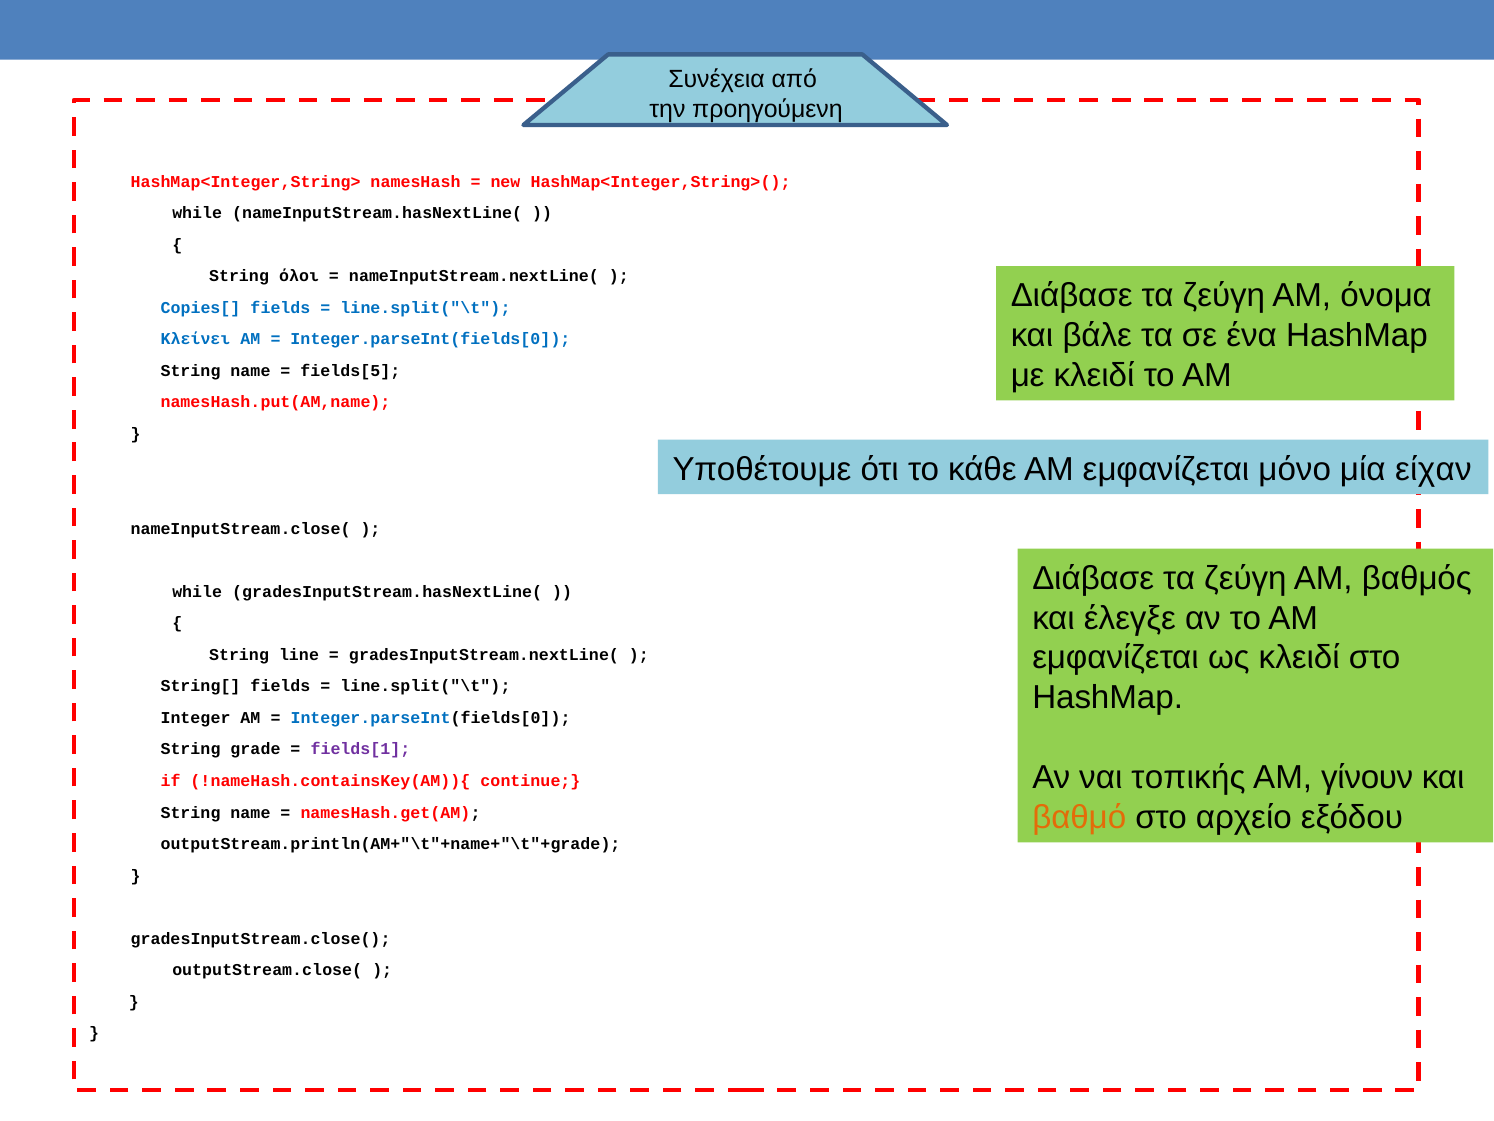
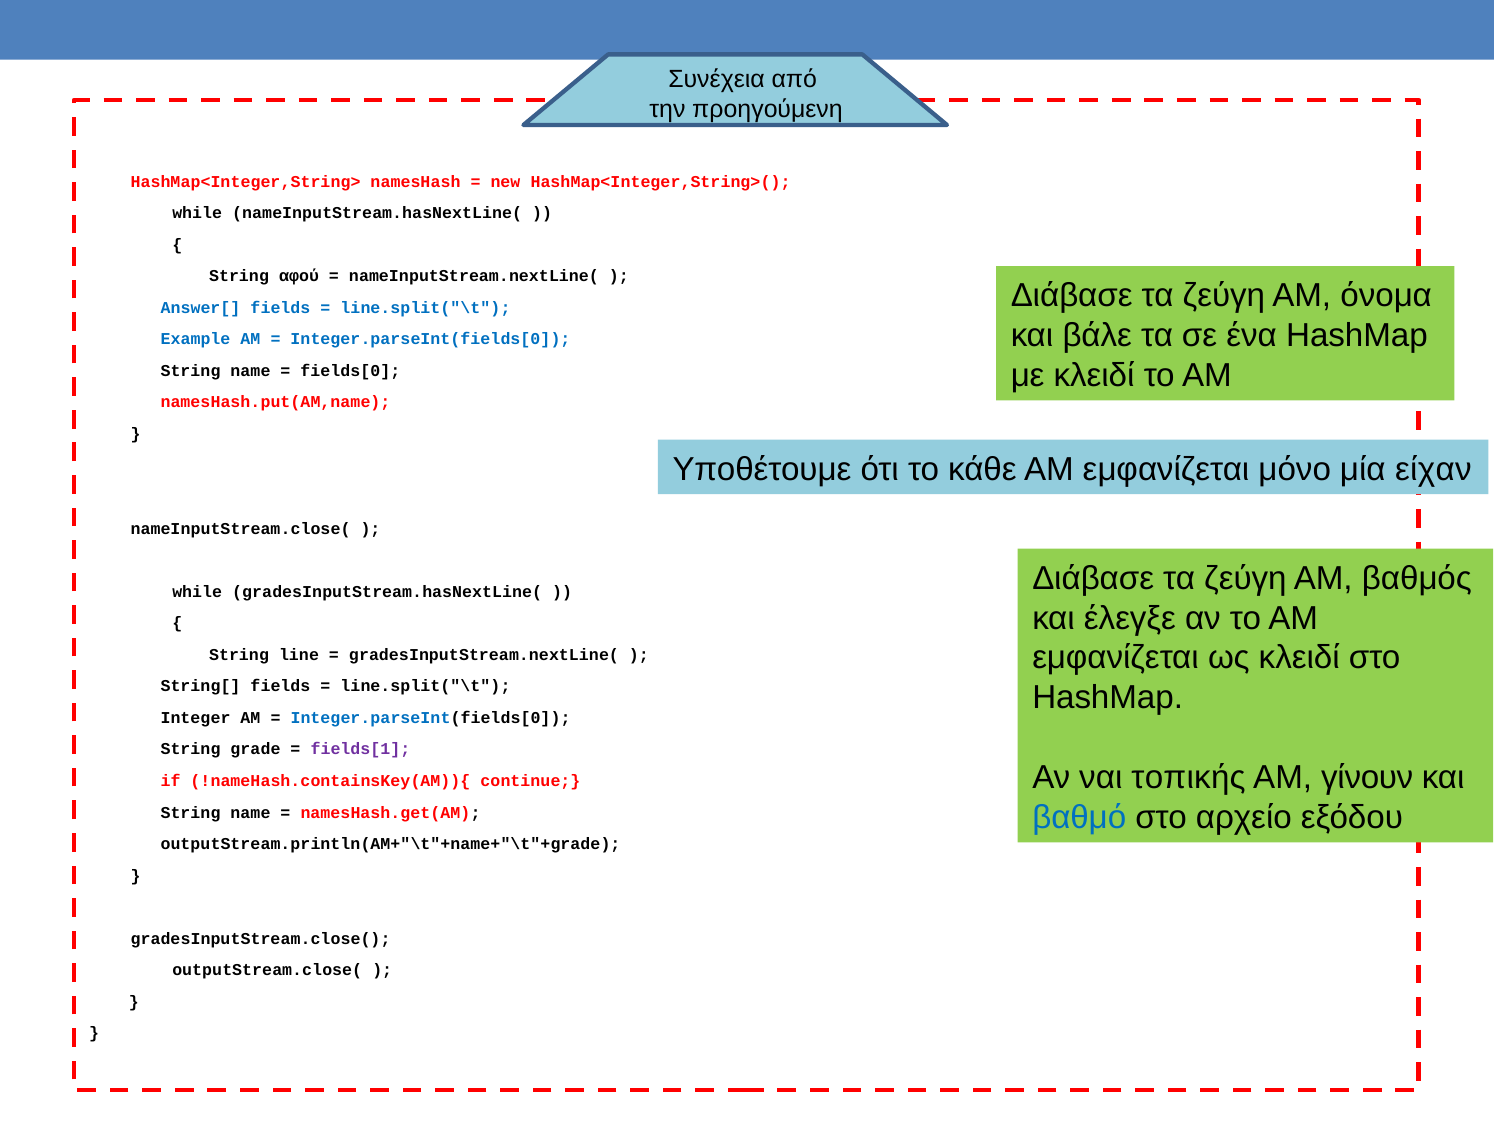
όλοι: όλοι -> αφού (299, 276)
Copies[: Copies[ -> Answer[ (200, 308)
Κλείνει: Κλείνει -> Example (196, 339)
fields[5: fields[5 -> fields[0 (350, 371)
βαθμό colour: orange -> blue (1079, 817)
